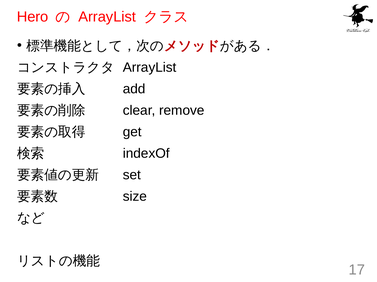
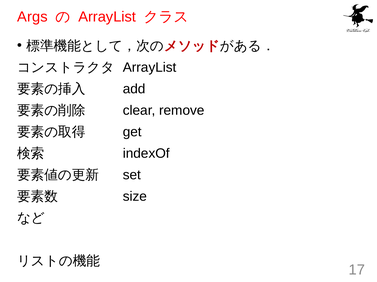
Hero: Hero -> Args (32, 17)
